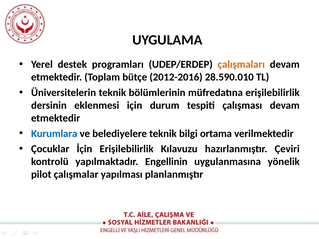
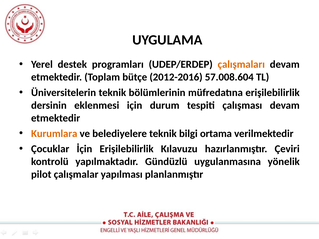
28.590.010: 28.590.010 -> 57.008.604 (229, 77)
Kurumlara colour: blue -> orange (54, 134)
Engellinin: Engellinin -> Gündüzlü (166, 162)
